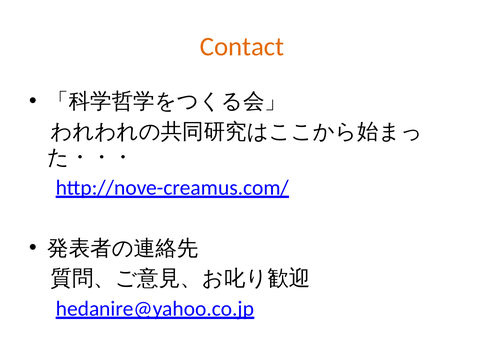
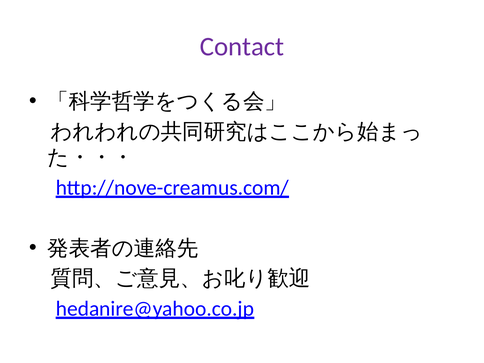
Contact colour: orange -> purple (242, 47)
